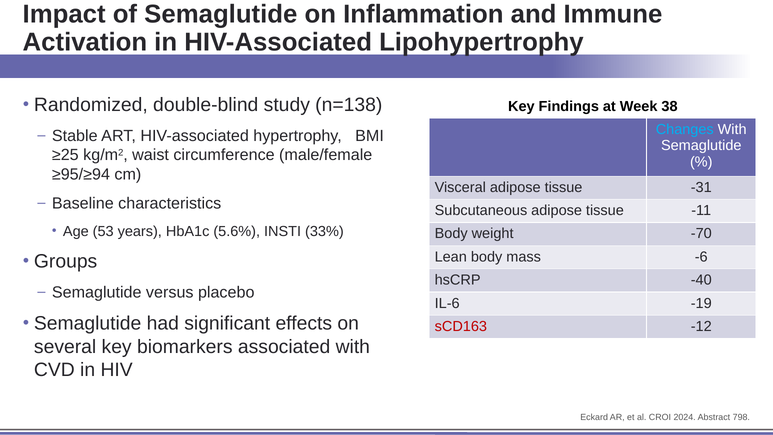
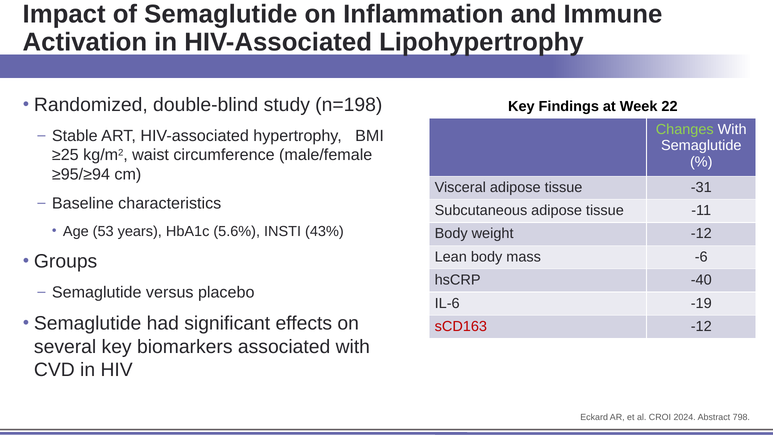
n=138: n=138 -> n=198 (349, 105)
38: 38 -> 22 (670, 106)
Changes colour: light blue -> light green (685, 129)
33%: 33% -> 43% (324, 231)
weight -70: -70 -> -12 (701, 234)
